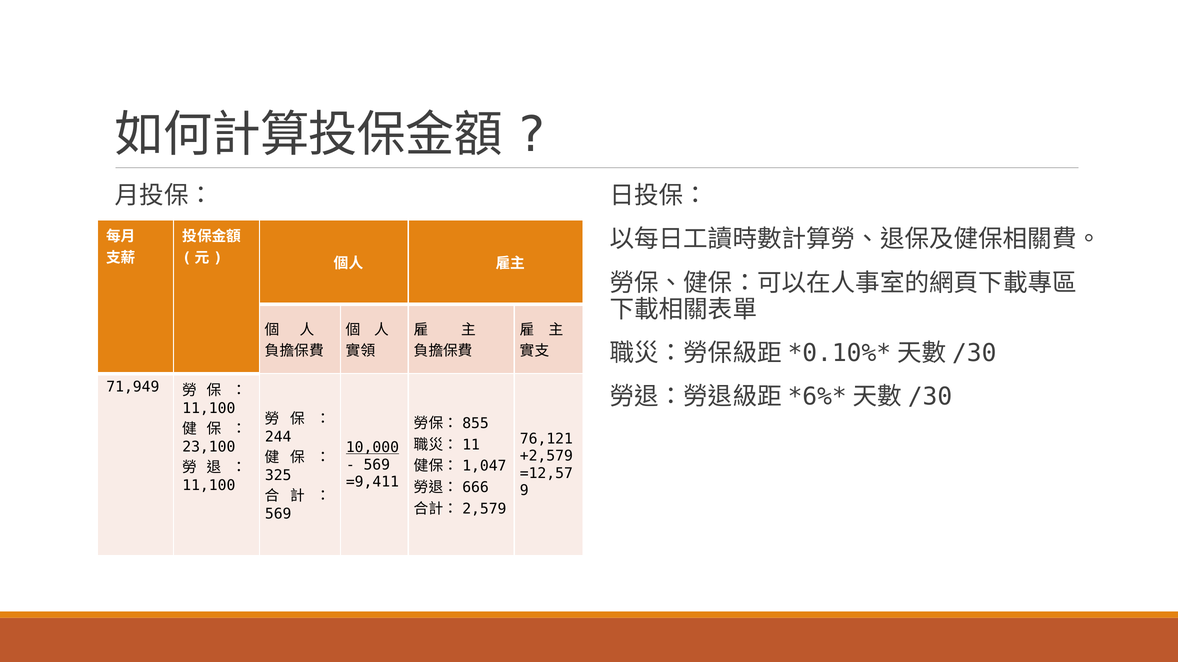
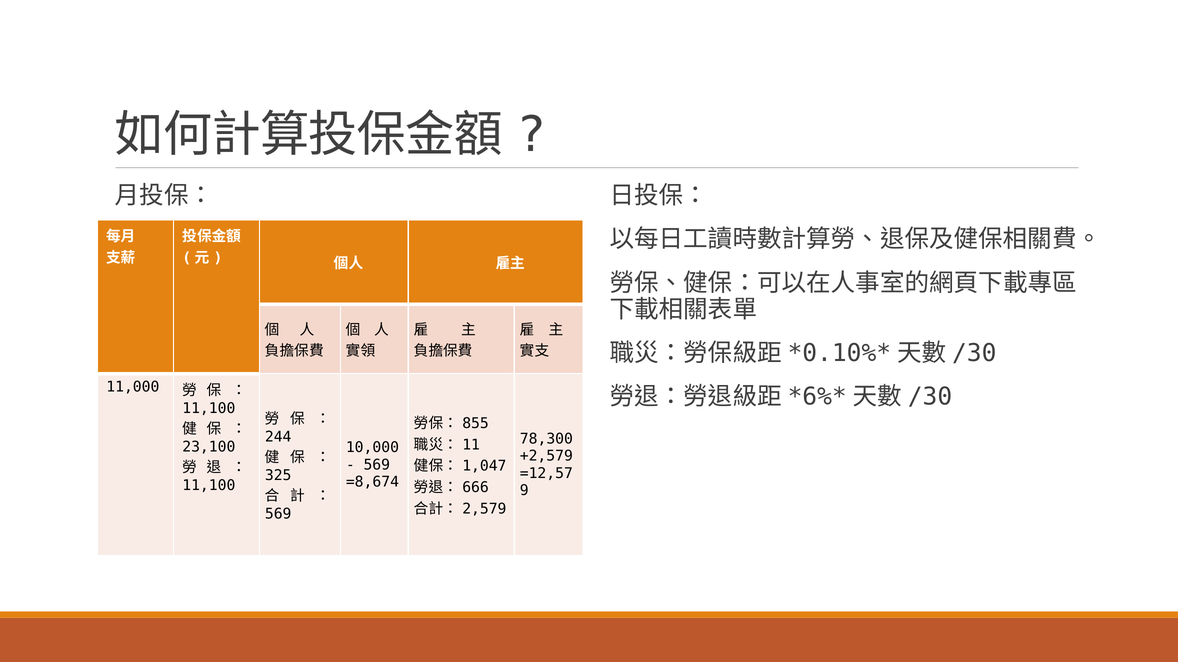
71,949: 71,949 -> 11,000 (133, 387)
76,121: 76,121 -> 78,300 (546, 439)
10,000 underline: present -> none (372, 448)
=9,411: =9,411 -> =8,674 (372, 482)
